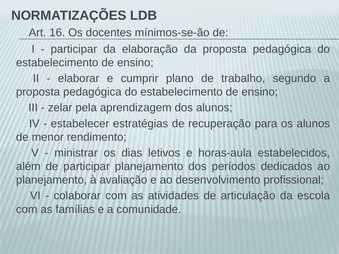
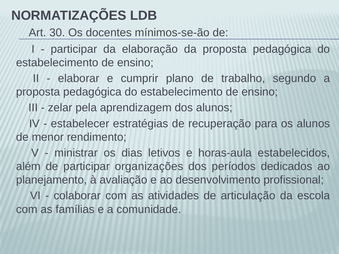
16: 16 -> 30 (57, 33)
participar planejamento: planejamento -> organizações (149, 167)
